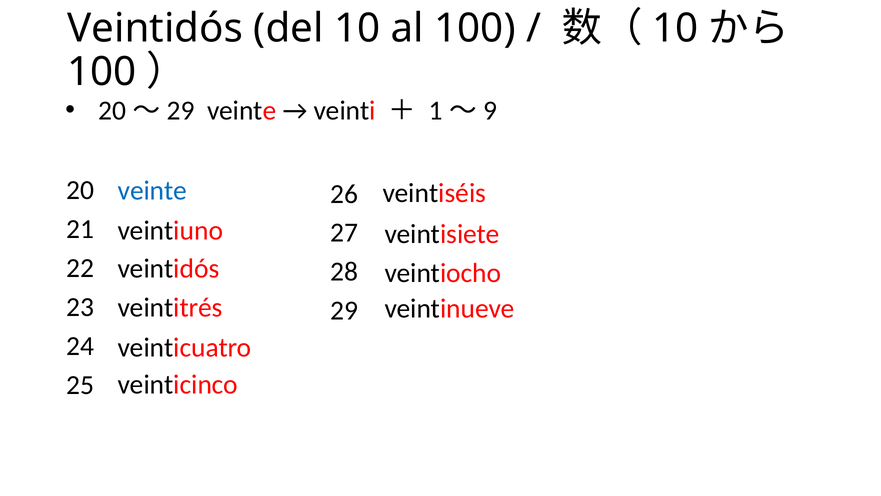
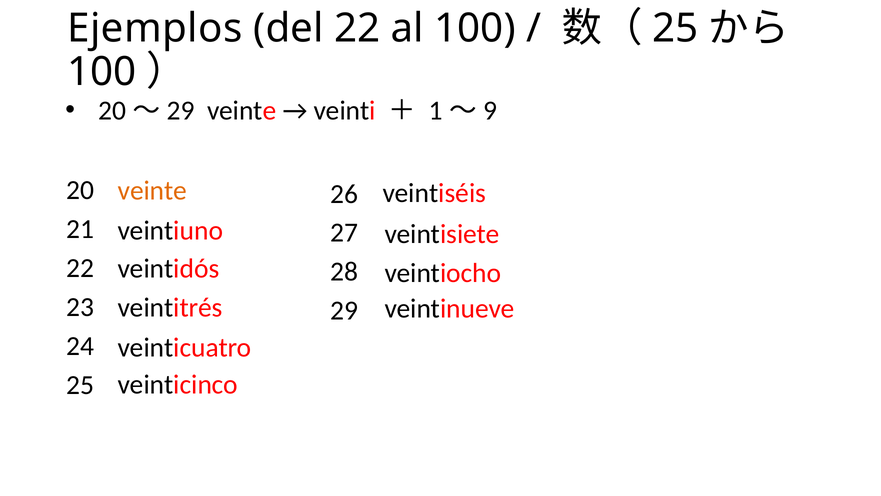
Veintidós: Veintidós -> Ejemplos (155, 28)
del 10: 10 -> 22 (357, 28)
10: 10 -> 25 (675, 28)
veinte colour: blue -> orange (152, 191)
